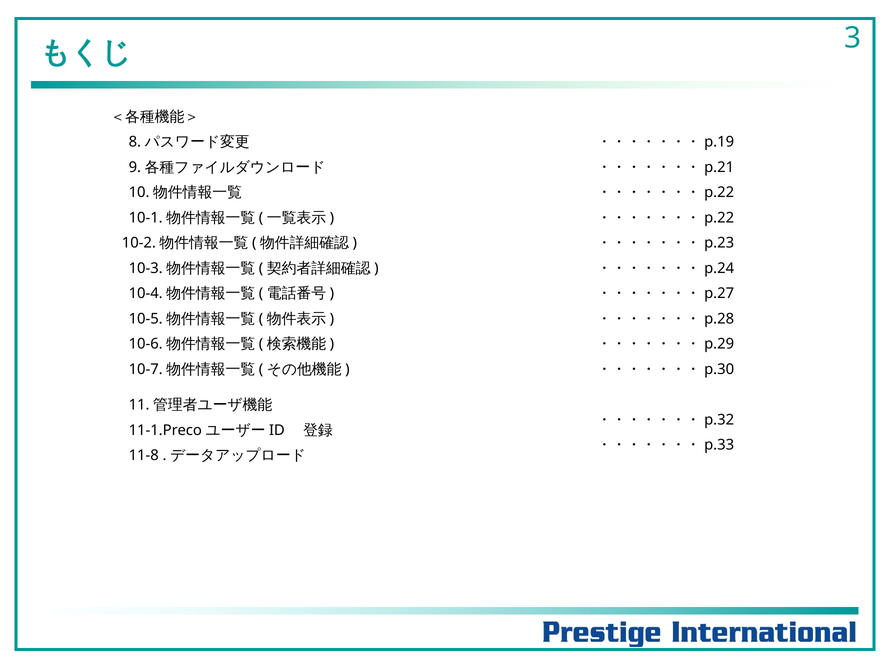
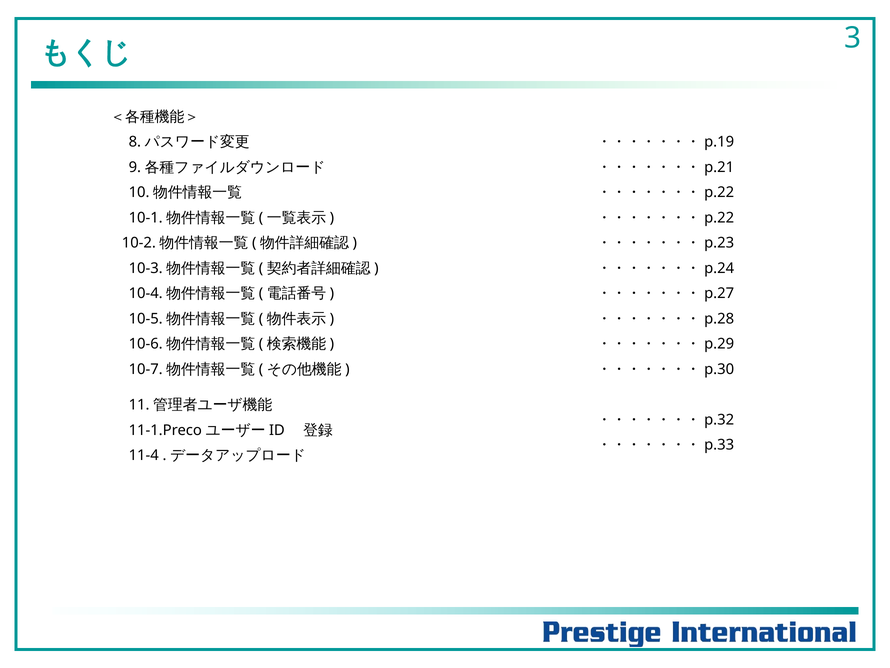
11-8: 11-8 -> 11-4 (144, 455)
